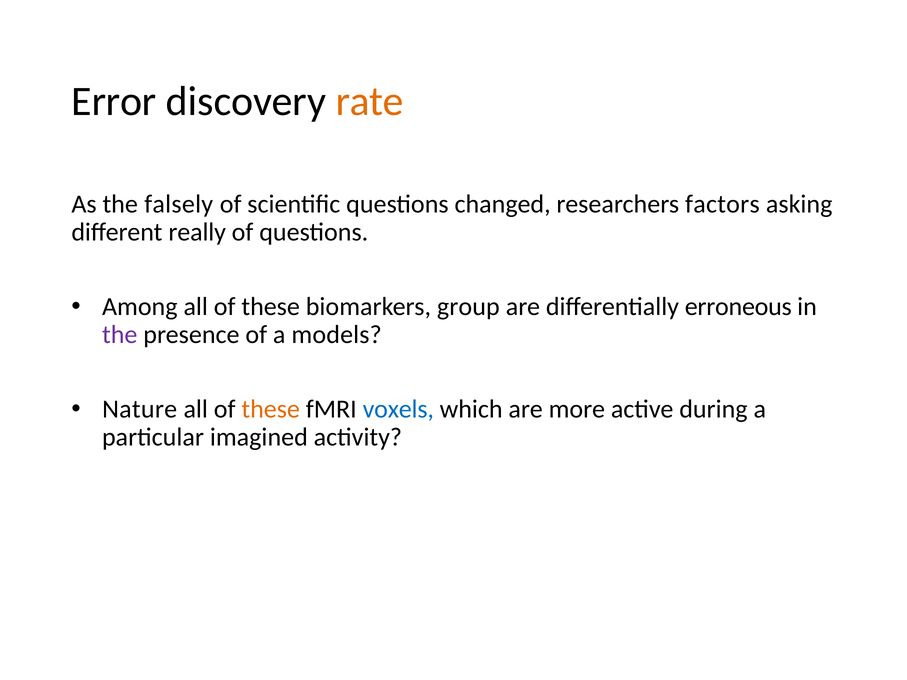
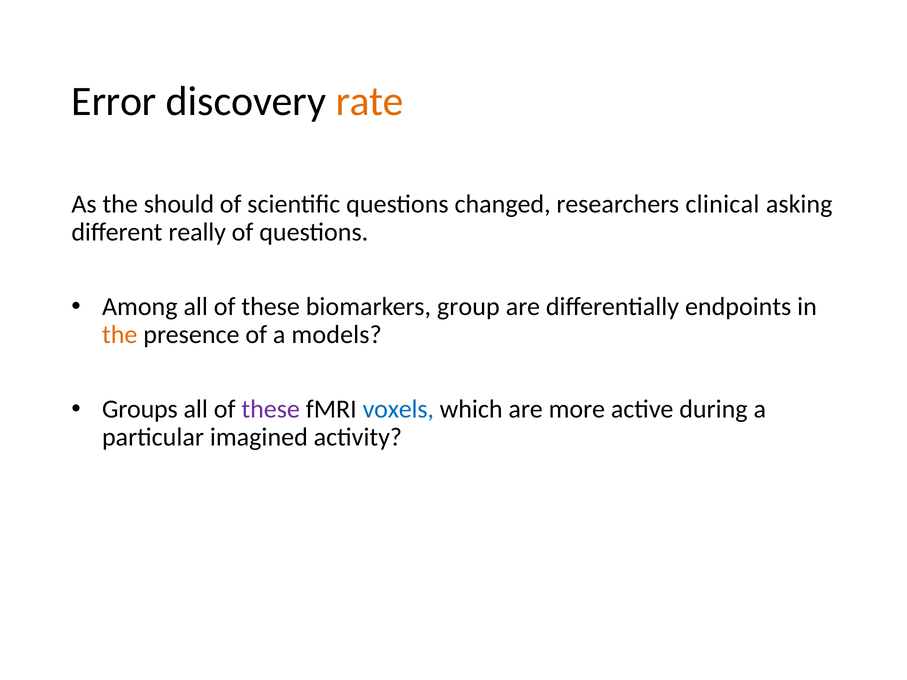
falsely: falsely -> should (179, 204)
factors: factors -> clinical (722, 204)
erroneous: erroneous -> endpoints (738, 307)
the colour: purple -> orange (120, 335)
Nature: Nature -> Groups (140, 409)
these colour: orange -> purple (271, 409)
